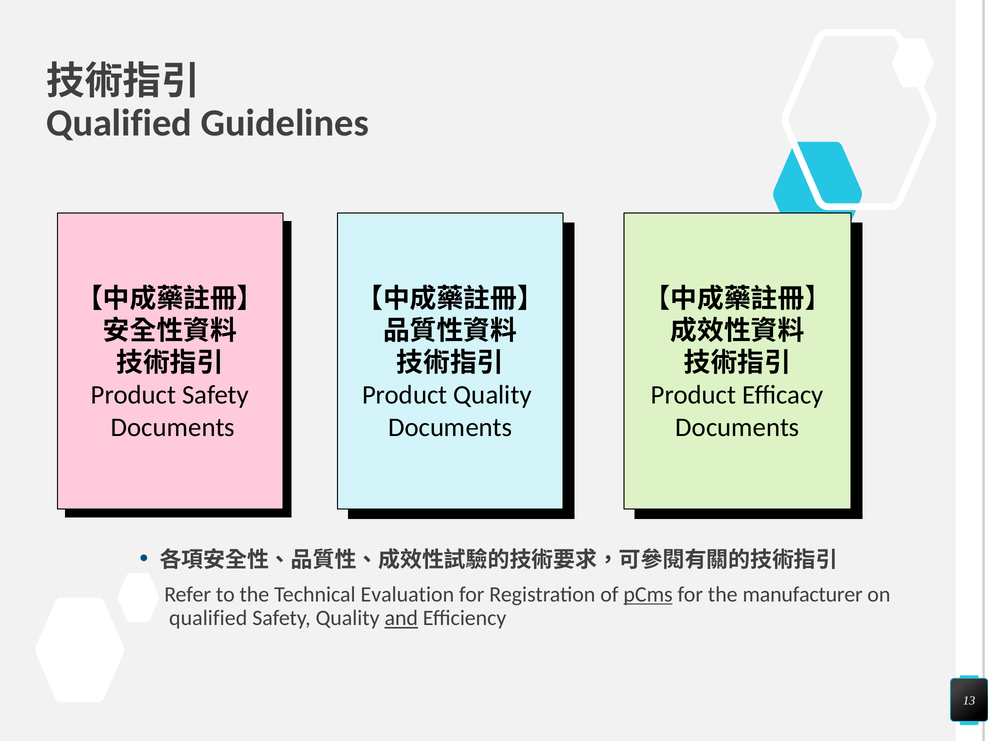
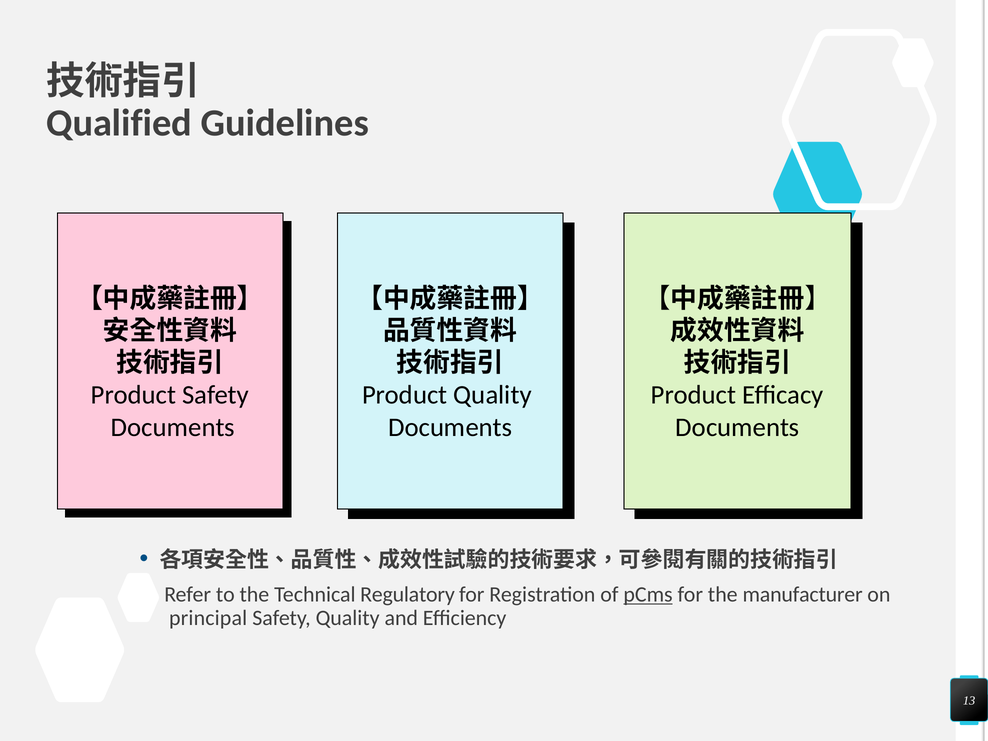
Evaluation: Evaluation -> Regulatory (407, 595)
qualified: qualified -> principal (208, 618)
and underline: present -> none (401, 618)
